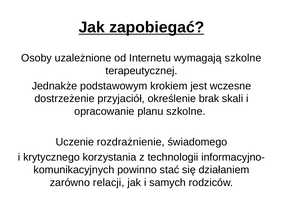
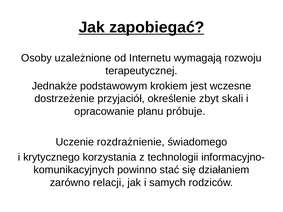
wymagają szkolne: szkolne -> rozwoju (243, 58)
brak: brak -> zbyt (209, 99)
planu szkolne: szkolne -> próbuje (186, 112)
